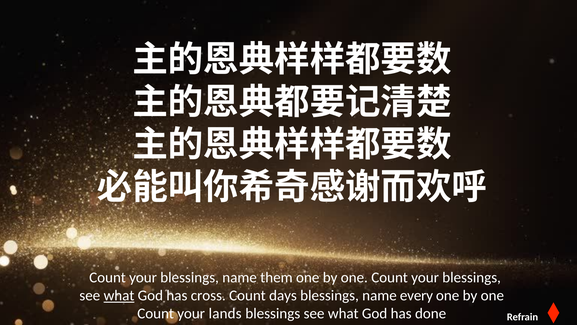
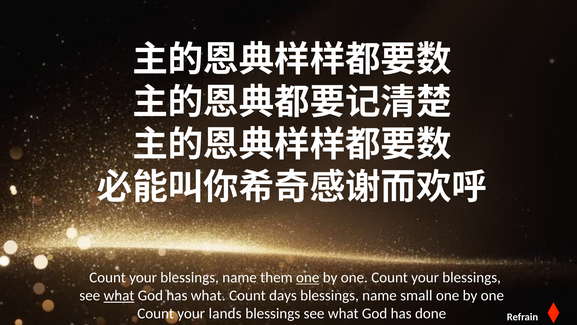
one underline: none -> present (308, 277)
has cross: cross -> what (208, 295)
every: every -> small (416, 295)
